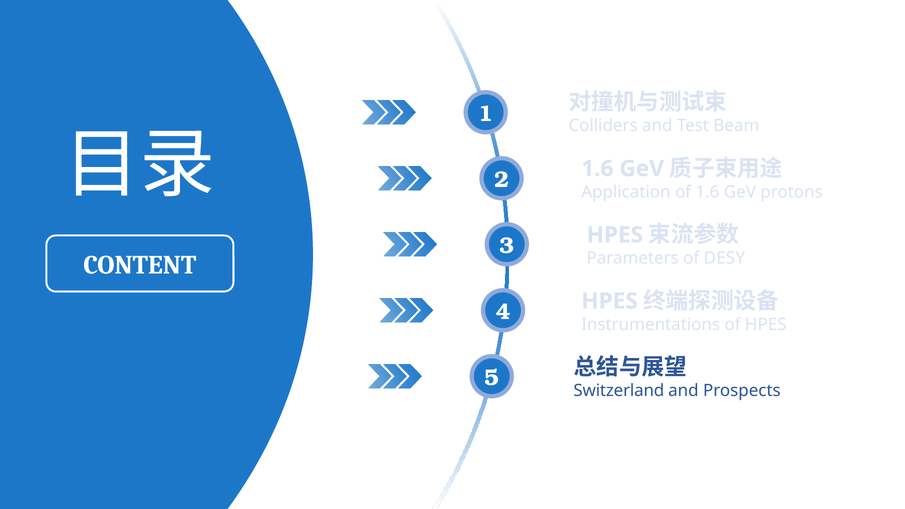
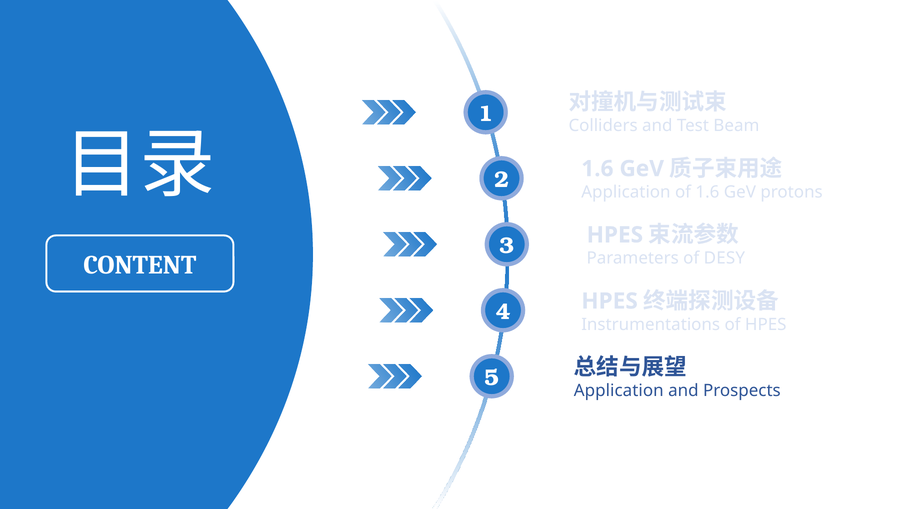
Switzerland: Switzerland -> Application (619, 391)
